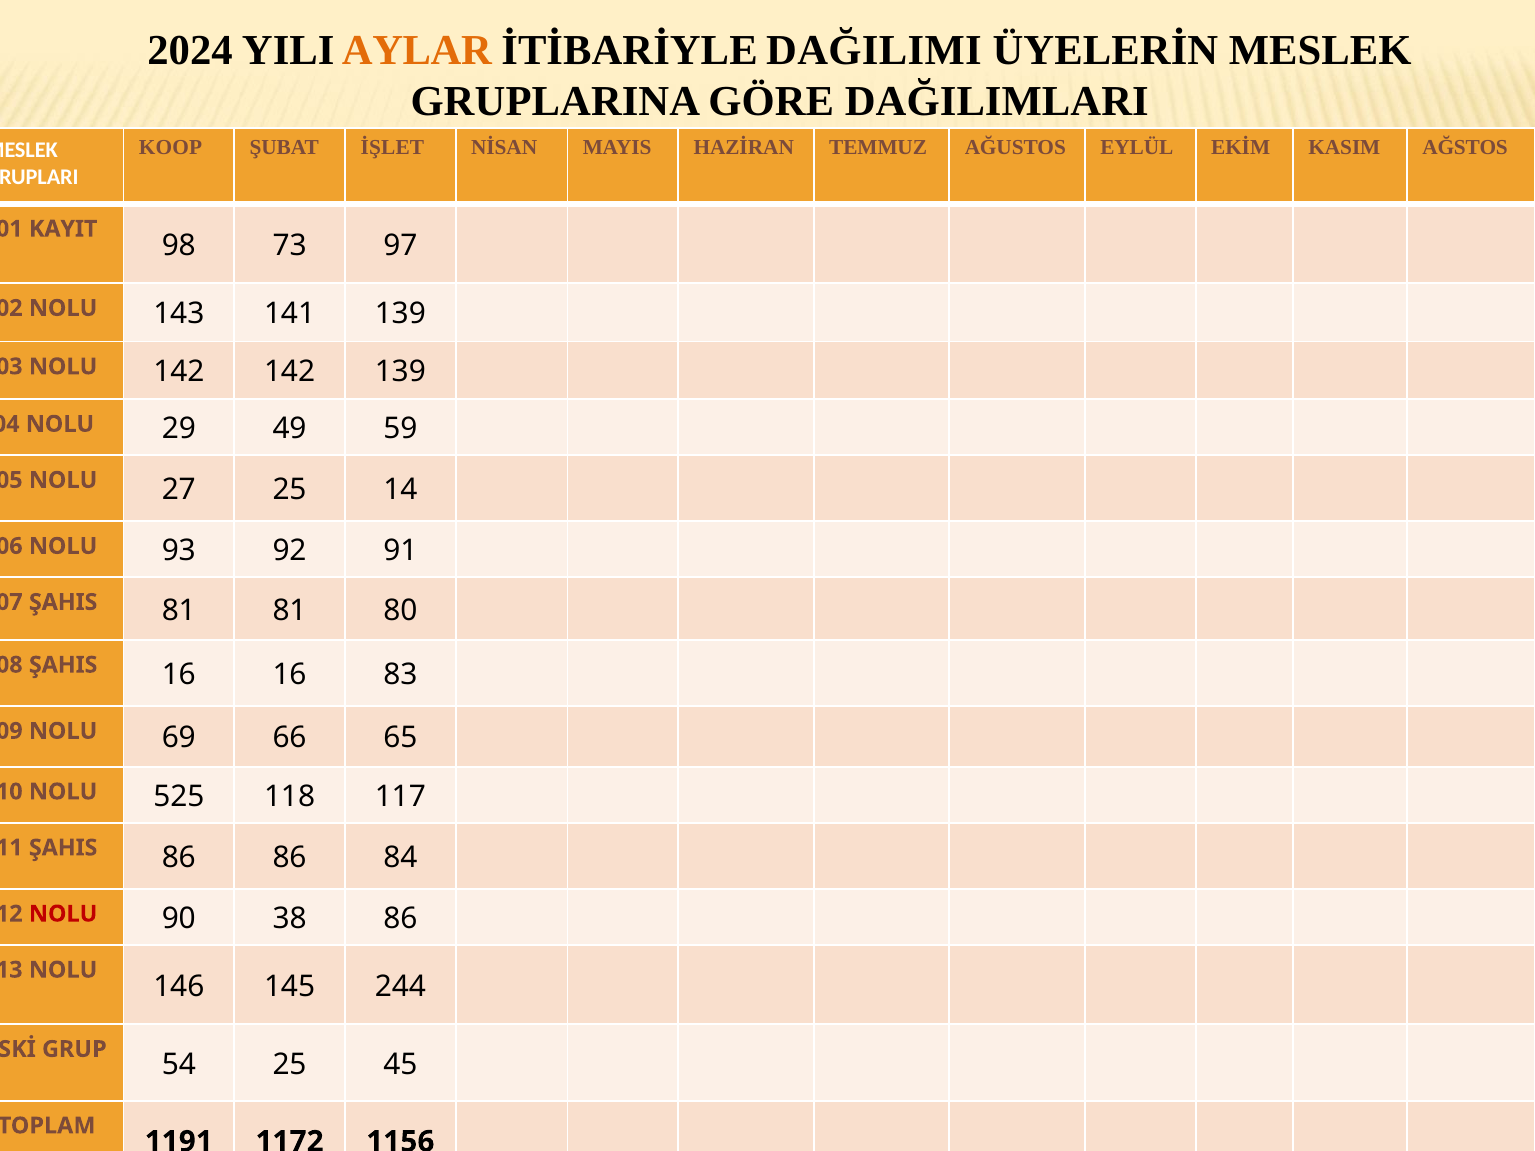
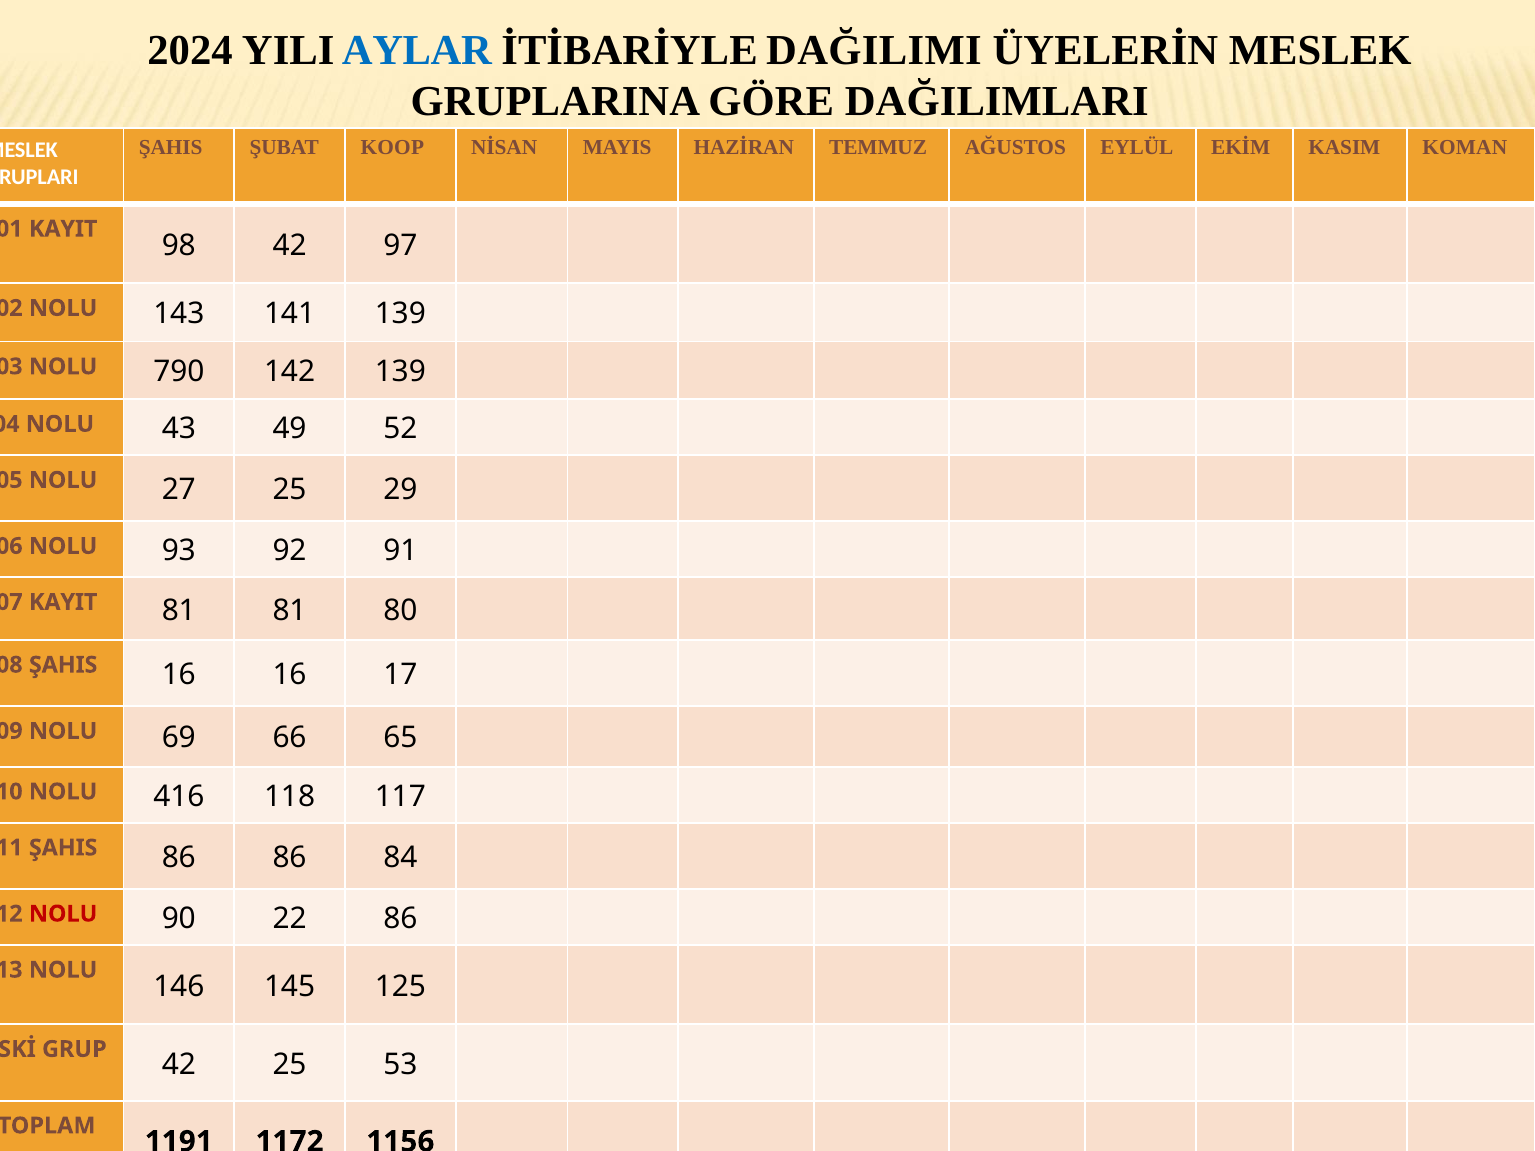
AYLAR colour: orange -> blue (417, 51)
KOOP: KOOP -> ŞAHIS (171, 148)
İŞLET: İŞLET -> KOOP (392, 148)
AĞSTOS: AĞSTOS -> KOMAN (1465, 148)
98 73: 73 -> 42 (290, 245)
NOLU 142: 142 -> 790 (179, 372)
29: 29 -> 43 (179, 429)
59: 59 -> 52 (400, 429)
14: 14 -> 29 (400, 490)
ŞAHIS: ŞAHIS -> KAYIT (63, 602)
83: 83 -> 17 (400, 675)
525: 525 -> 416 (179, 797)
38: 38 -> 22 (290, 919)
244: 244 -> 125 (400, 987)
GRUP 54: 54 -> 42 (179, 1064)
45: 45 -> 53 (400, 1064)
